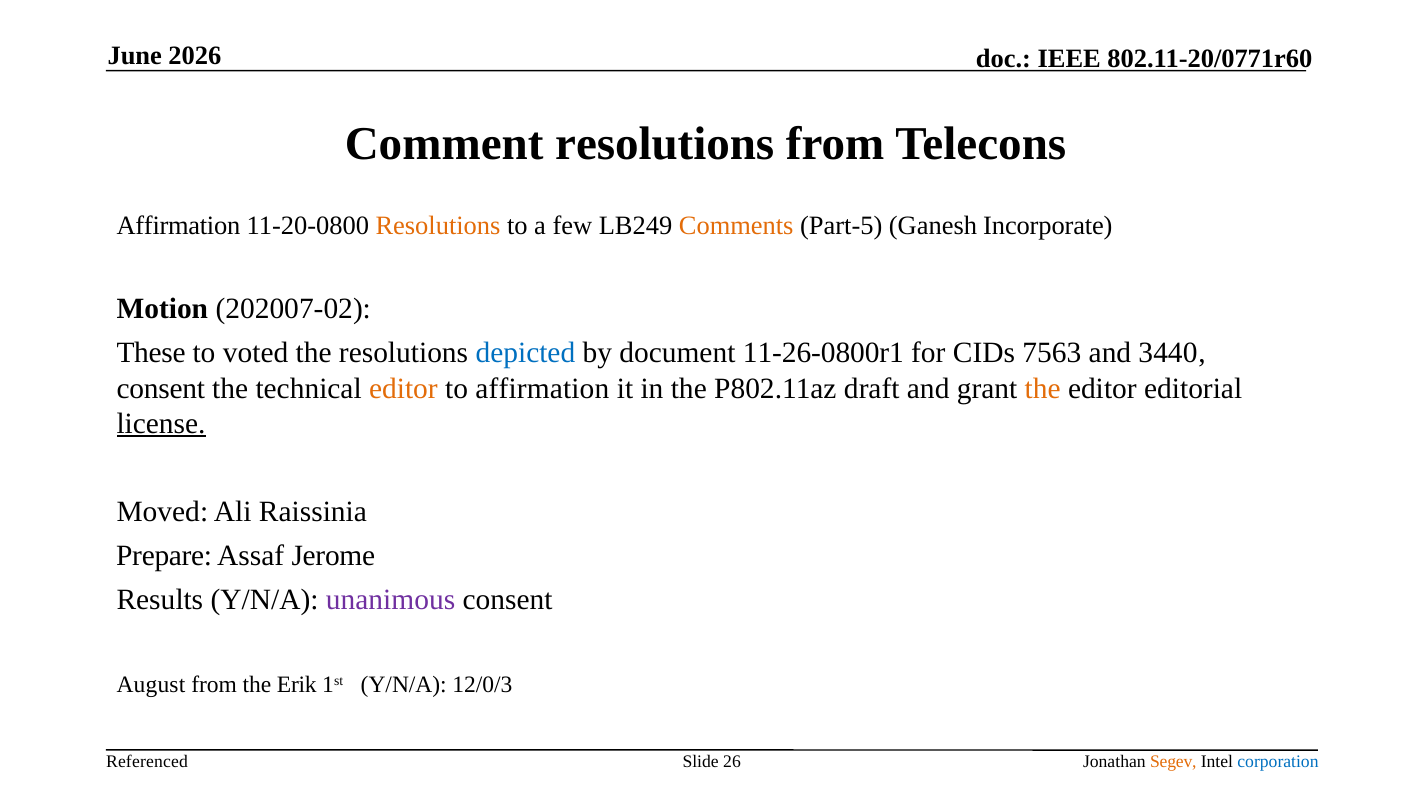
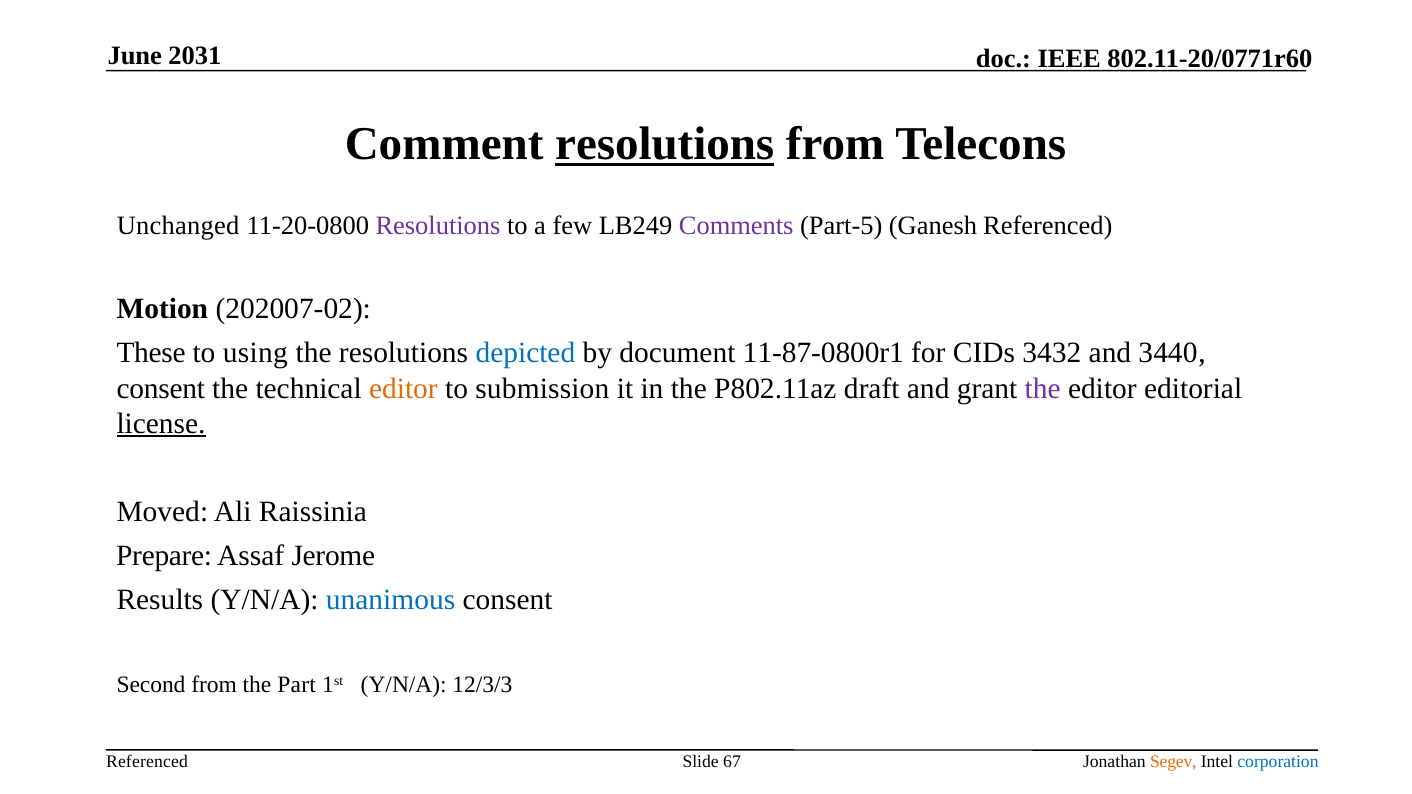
2026: 2026 -> 2031 (195, 56)
resolutions underline: none -> present (665, 144)
Affirmation: Affirmation -> Unchanged (178, 226)
Resolutions colour: orange -> purple (438, 226)
Comments colour: orange -> purple (736, 226)
Ganesh Incorporate: Incorporate -> Referenced (1048, 226)
voted: voted -> using (255, 353)
11-26-0800r1: 11-26-0800r1 -> 11-87-0800r1 (823, 353)
7563: 7563 -> 3432 (1052, 353)
to affirmation: affirmation -> submission (542, 389)
the colour: orange -> purple (1043, 389)
unanimous colour: purple -> blue (391, 600)
August: August -> Second (151, 685)
Erik: Erik -> Part (297, 685)
12/0/3: 12/0/3 -> 12/3/3 (482, 685)
26: 26 -> 67 (732, 762)
